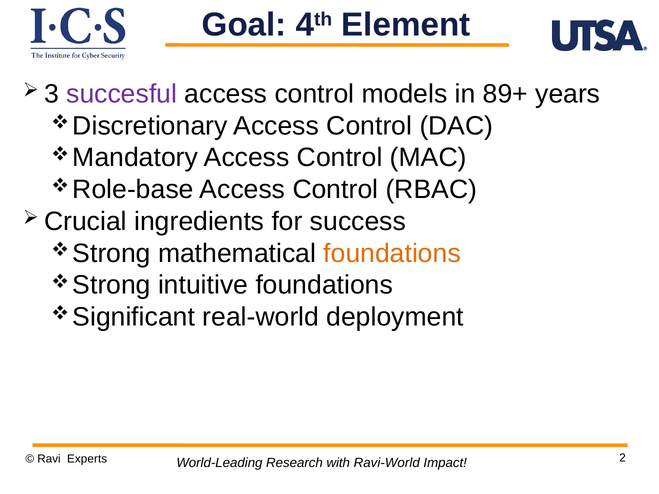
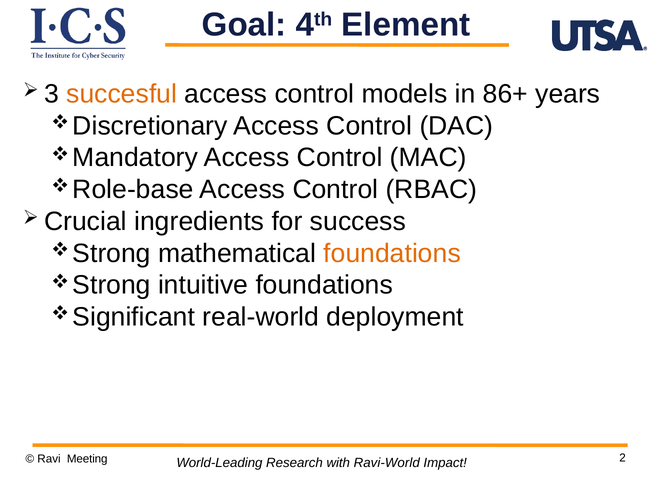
succesful colour: purple -> orange (122, 94)
89+: 89+ -> 86+ (505, 94)
Experts: Experts -> Meeting (87, 459)
